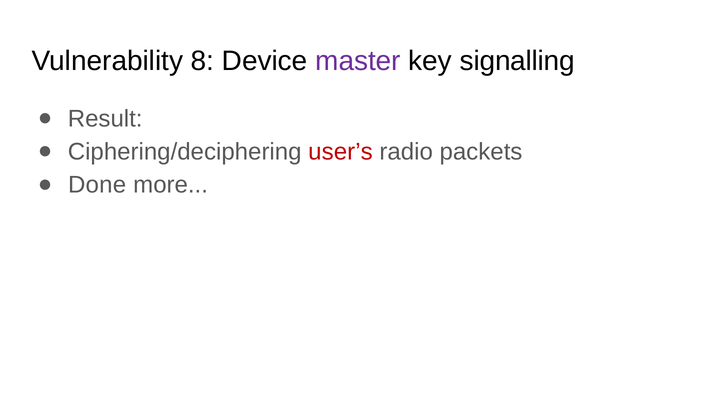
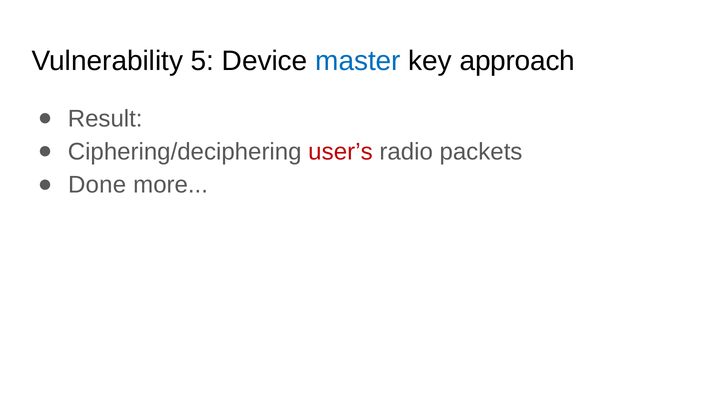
8: 8 -> 5 (202, 61)
master colour: purple -> blue (358, 61)
signalling: signalling -> approach (517, 61)
